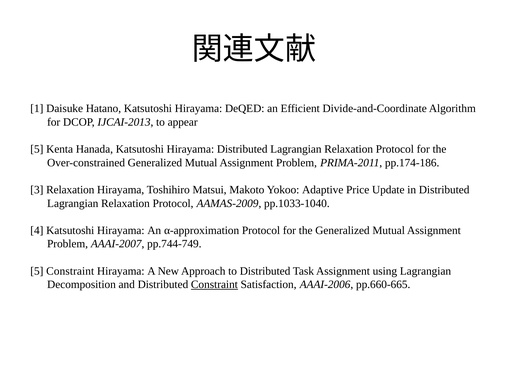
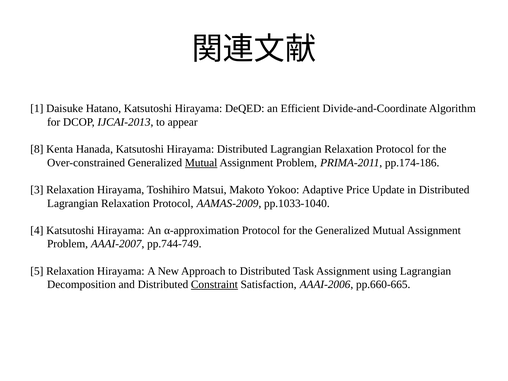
5: 5 -> 8 (37, 149)
Mutual underline: none -> present (201, 163)
5 Constraint: Constraint -> Relaxation (70, 271)
